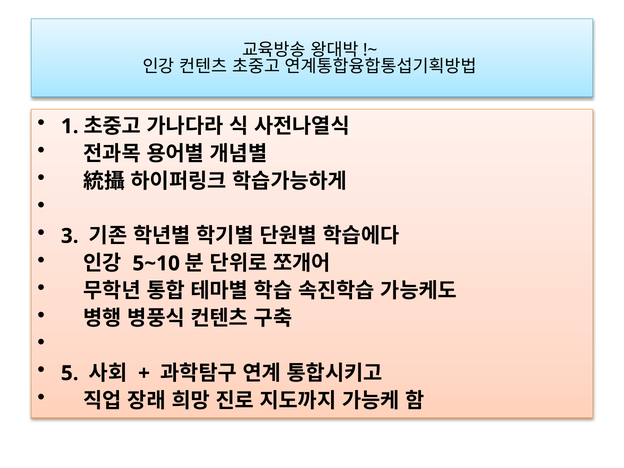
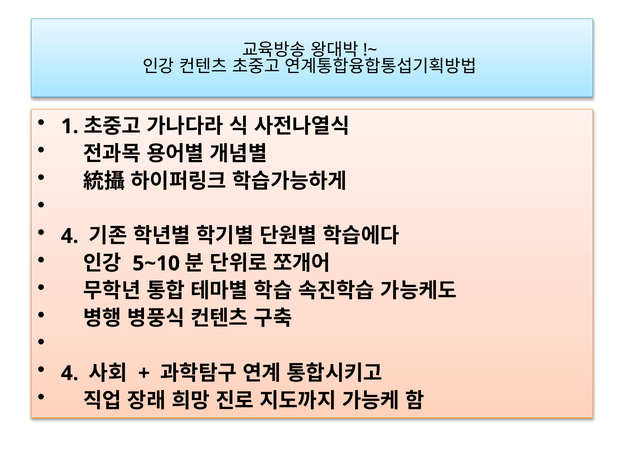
3: 3 -> 4 (70, 236)
5: 5 -> 4 (70, 373)
